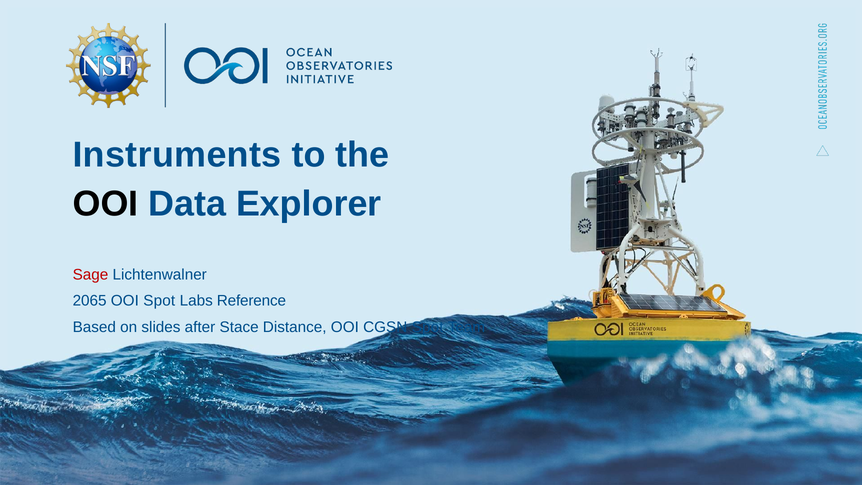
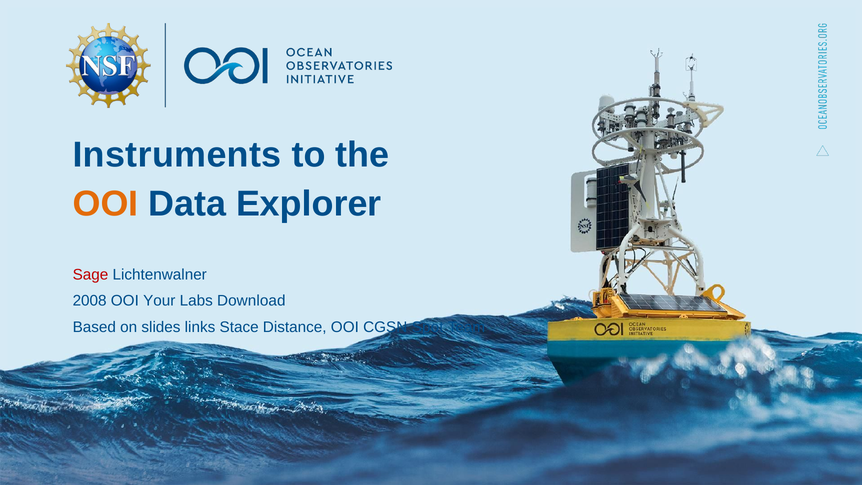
OOI colour: black -> orange (106, 204)
2065: 2065 -> 2008 (90, 301)
OOI Spot: Spot -> Your (159, 301)
Reference: Reference -> Download (251, 301)
after: after -> links (200, 327)
